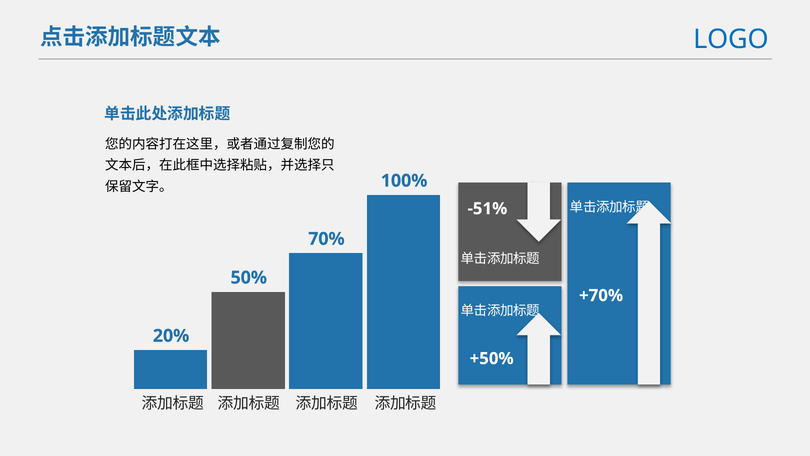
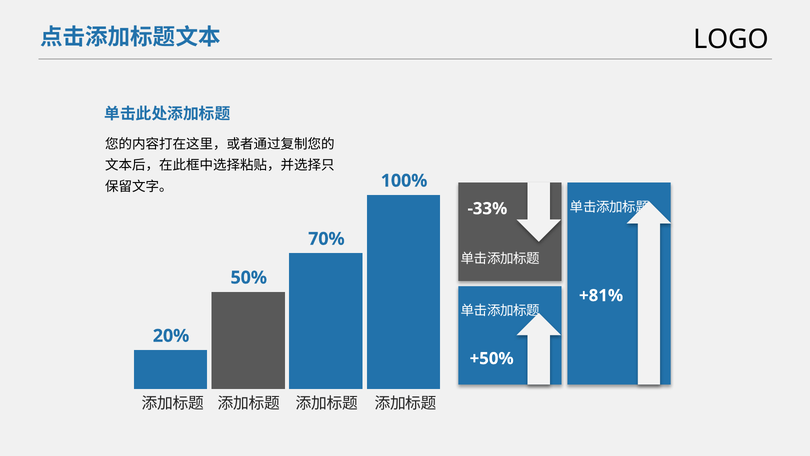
LOGO colour: blue -> black (731, 39)
-51%: -51% -> -33% (487, 208)
+70%: +70% -> +81% (601, 295)
